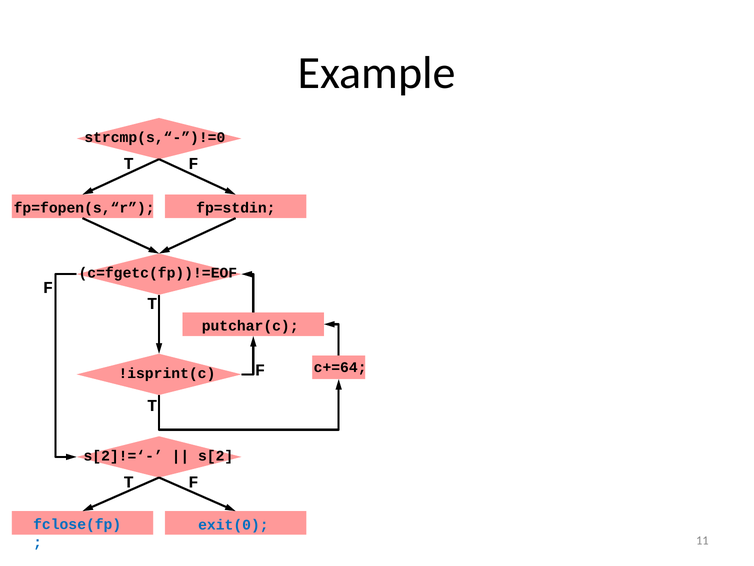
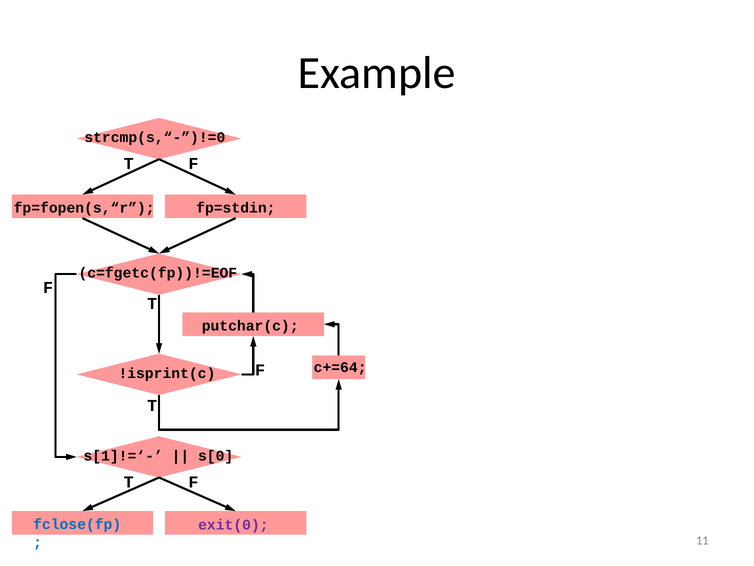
s[2]!=‘-: s[2]!=‘- -> s[1]!=‘- (123, 455)
s[2: s[2 -> s[0 (216, 455)
exit(0 colour: blue -> purple (233, 524)
